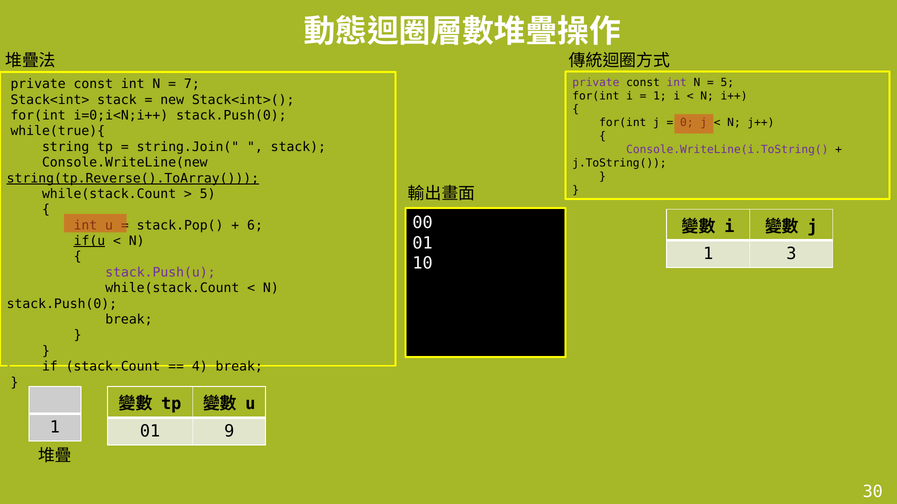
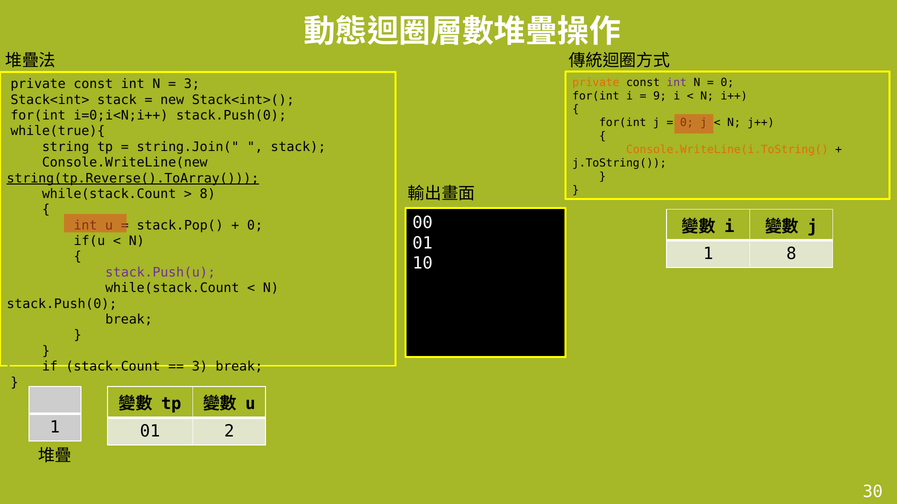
private colour: purple -> orange (596, 82)
5: 5 -> 0 (727, 82)
7: 7 -> 3 (192, 84)
1: 1 -> 9 (660, 96)
Console.WriteLine(i.ToString( colour: purple -> orange (727, 150)
5: 5 -> 8 (208, 194)
6: 6 -> 0 (255, 226)
if(u underline: present -> none (89, 241)
1 3: 3 -> 8 (791, 254)
4: 4 -> 3 (200, 367)
9: 9 -> 2 (229, 431)
